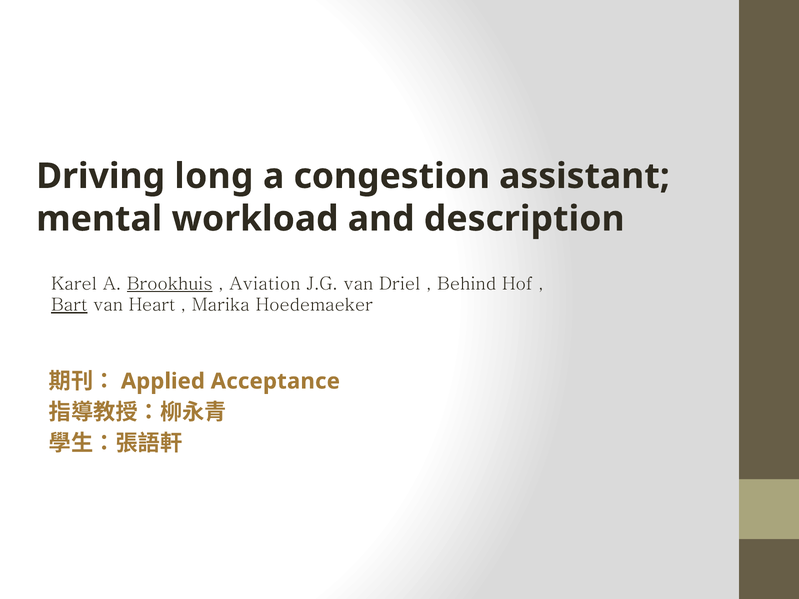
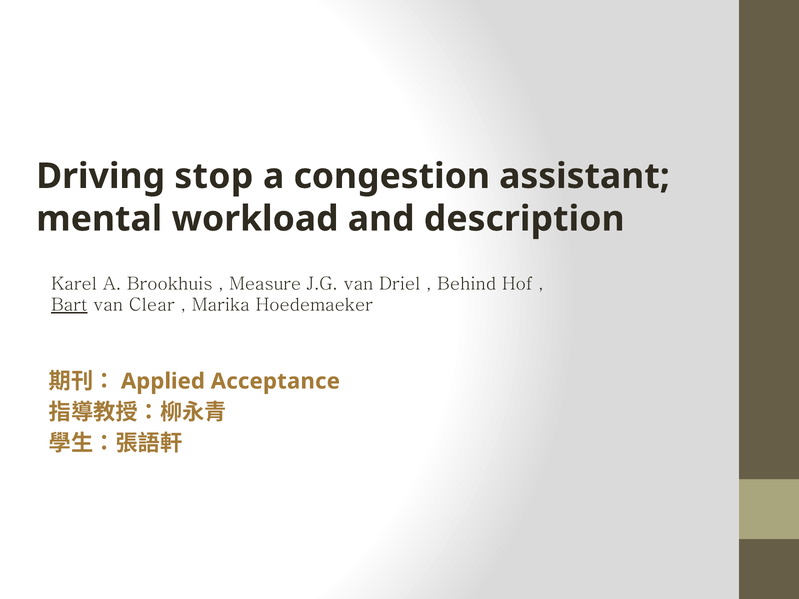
long: long -> stop (214, 176)
Brookhuis underline: present -> none (170, 284)
Aviation: Aviation -> Measure (265, 284)
Heart: Heart -> Clear (152, 305)
